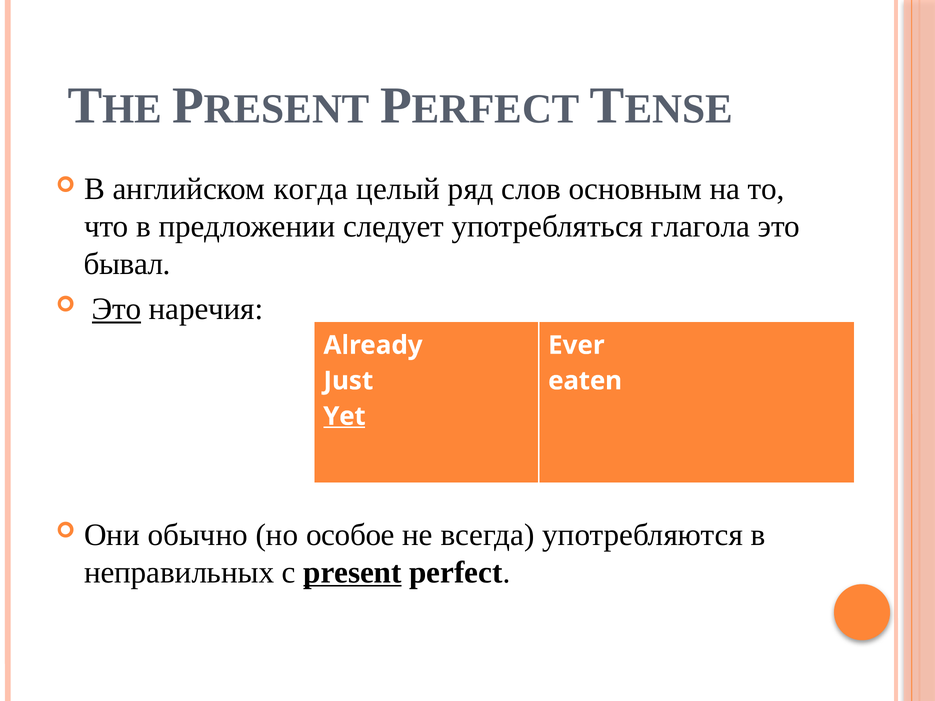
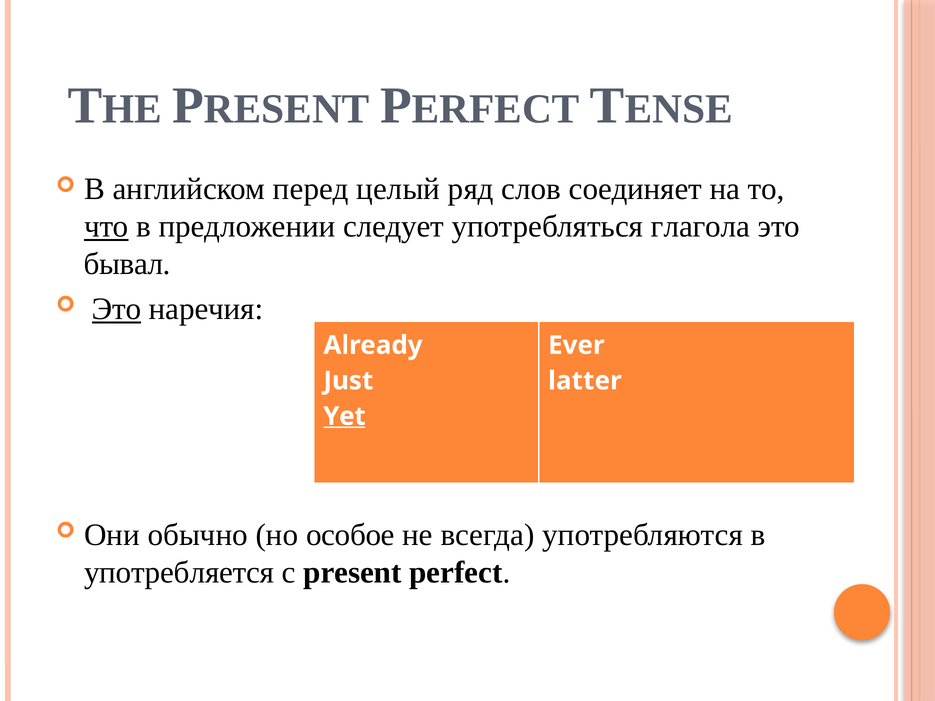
когда: когда -> перед (311, 189)
основным: основным -> соединяет (635, 189)
что underline: none -> present (106, 227)
eaten: eaten -> latter (585, 381)
неправильных: неправильных -> употребляется (179, 573)
present underline: present -> none (352, 573)
